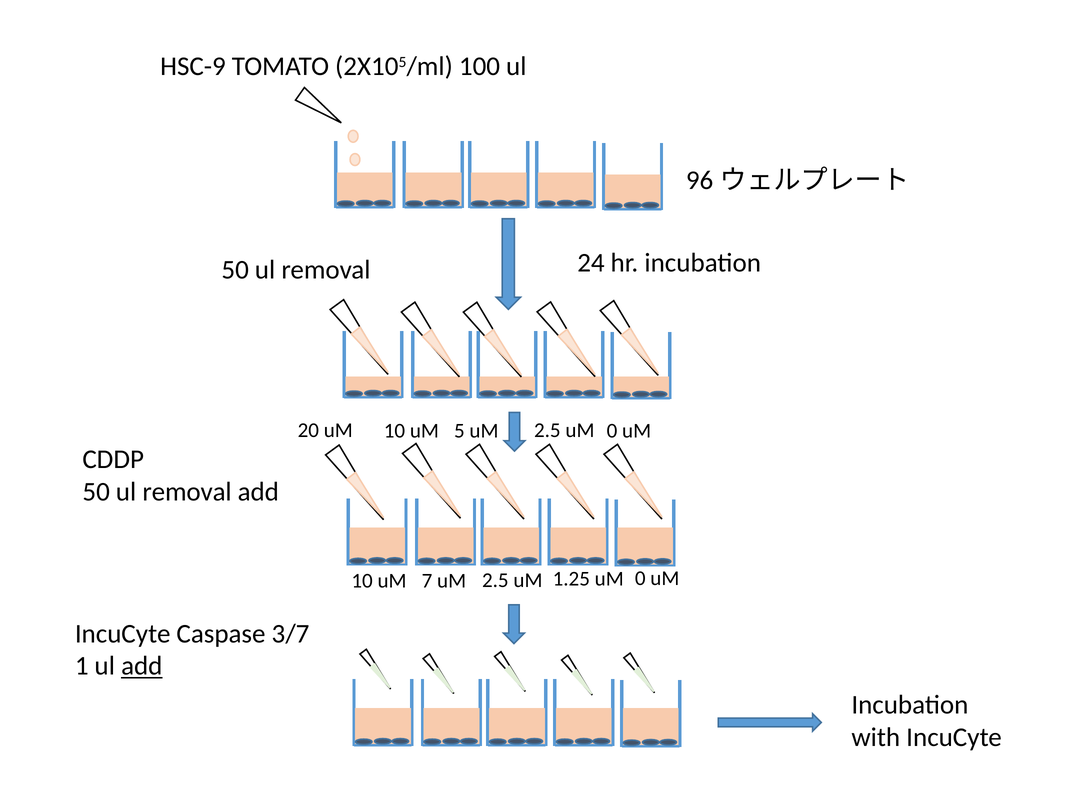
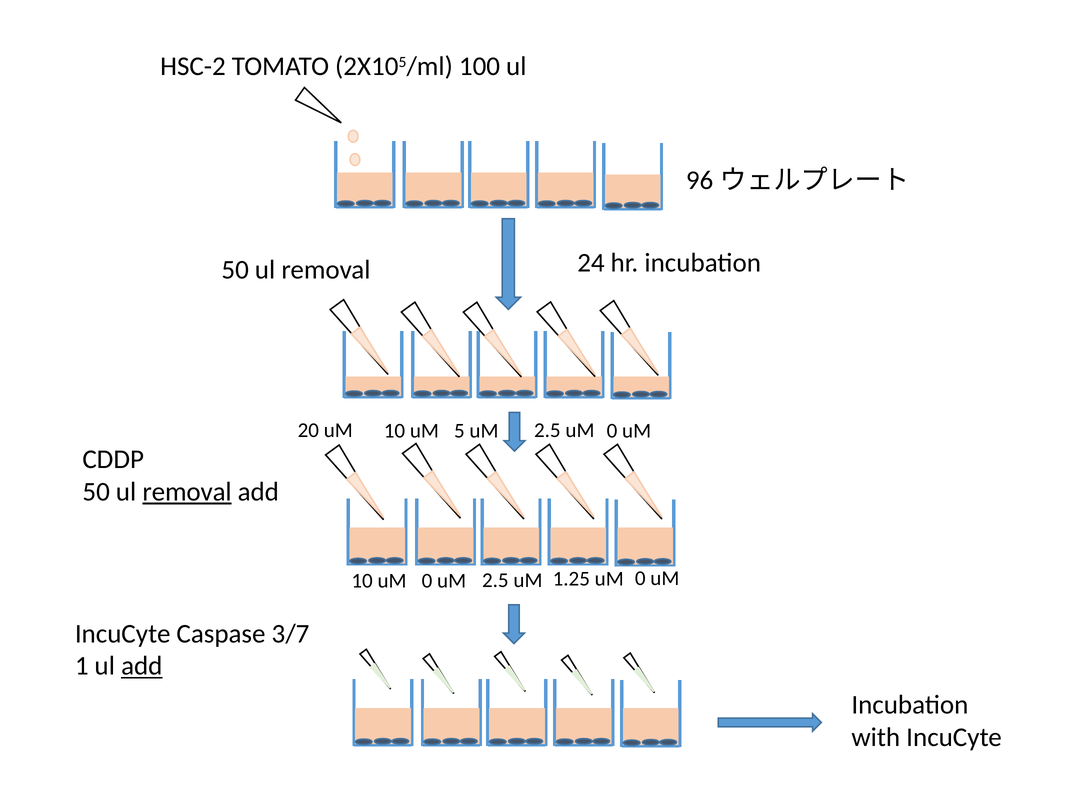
HSC-9: HSC-9 -> HSC-2 (193, 67)
removal underline: none -> present (187, 492)
10 uM 7: 7 -> 0 (427, 581)
